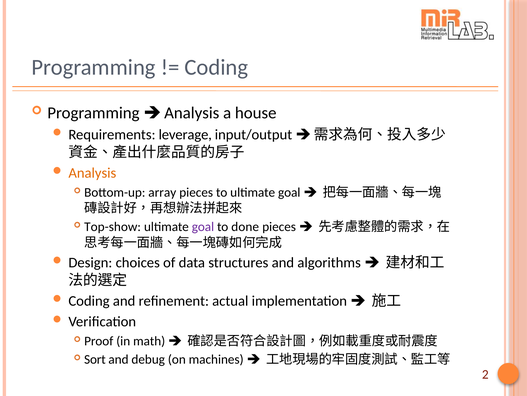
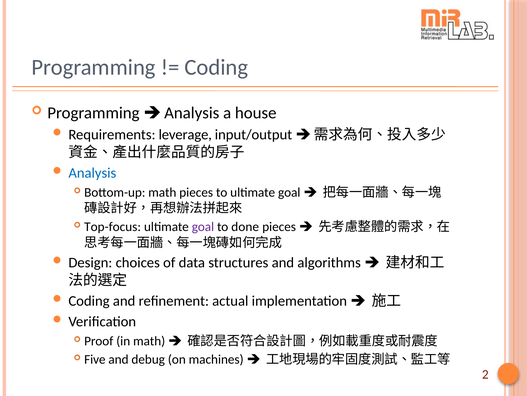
Analysis colour: orange -> blue (92, 173)
Bottom-up array: array -> math (162, 192)
Top-show: Top-show -> Top-focus (113, 226)
Sort: Sort -> Five (95, 359)
